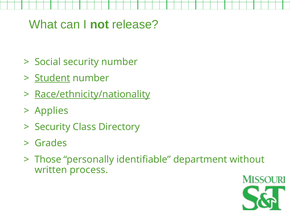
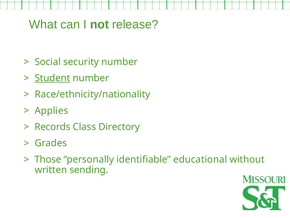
Race/ethnicity/nationality underline: present -> none (92, 94)
Security: Security -> Records (52, 127)
department: department -> educational (200, 159)
process: process -> sending (89, 170)
